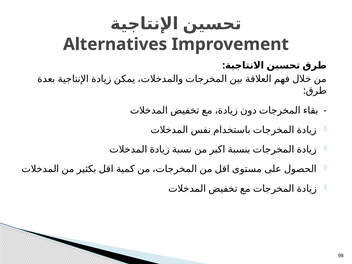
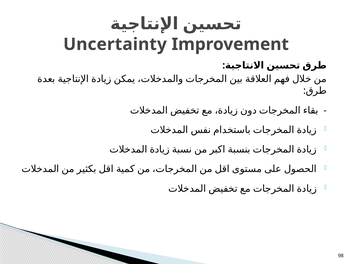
Alternatives: Alternatives -> Uncertainty (115, 44)
